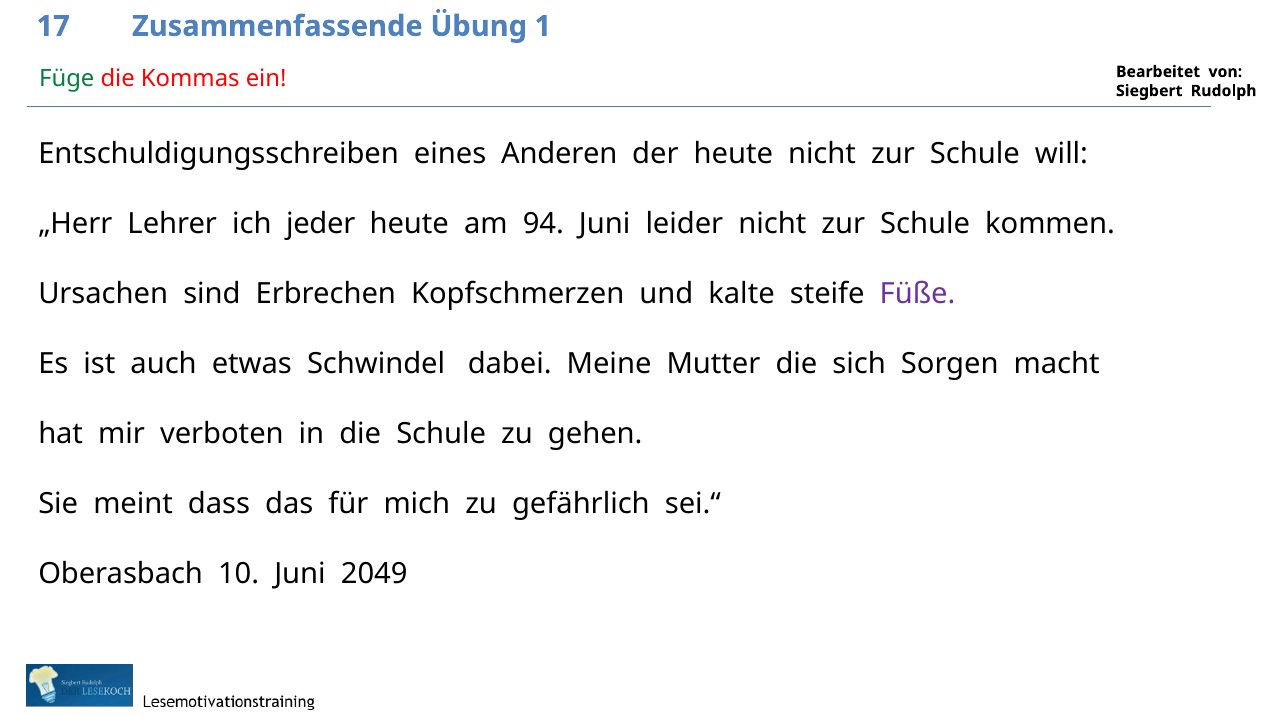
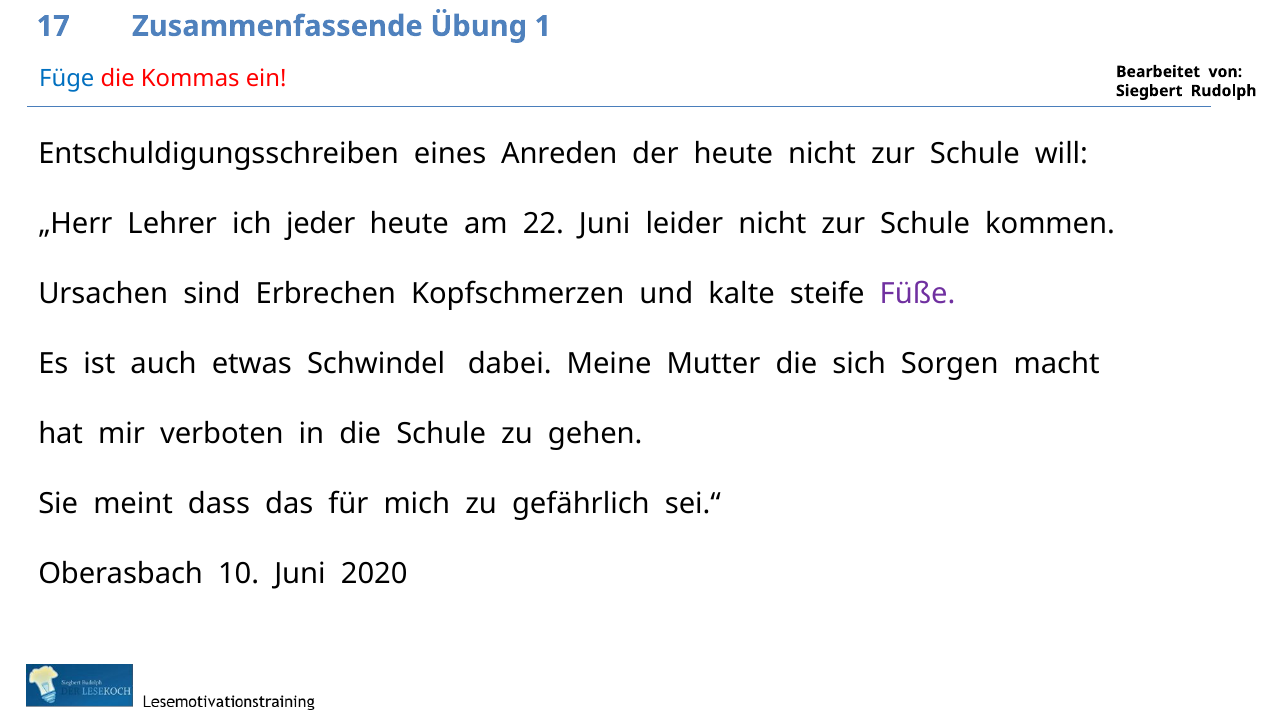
Füge colour: green -> blue (67, 78)
Anderen: Anderen -> Anreden (559, 154)
94: 94 -> 22 (543, 224)
2049: 2049 -> 2020 (374, 574)
